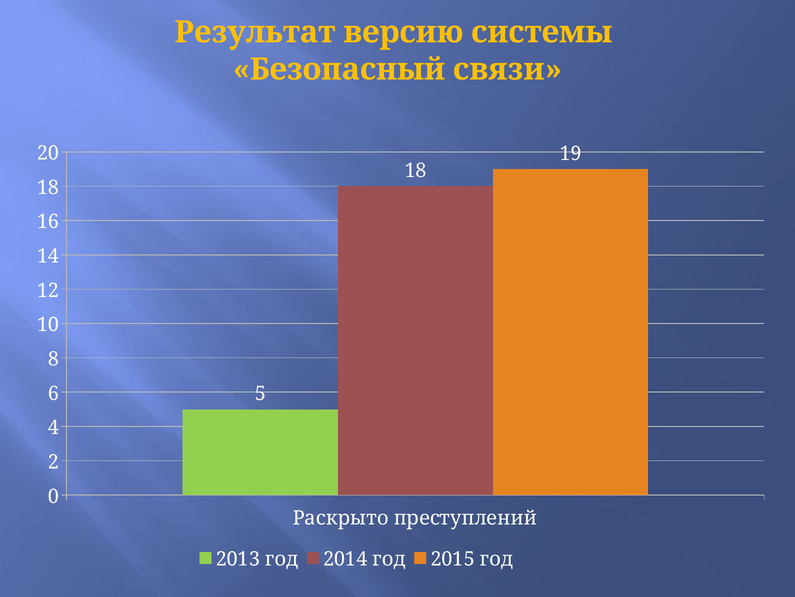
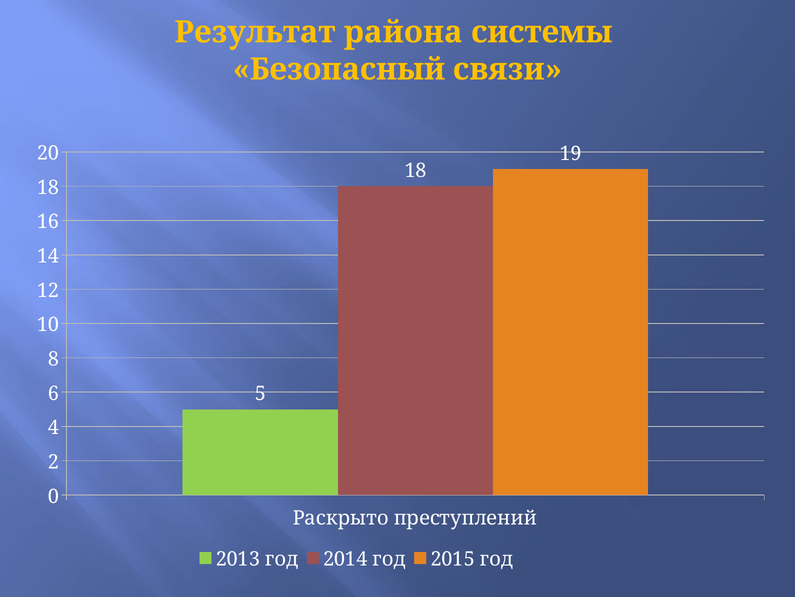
версию: версию -> района (403, 32)
